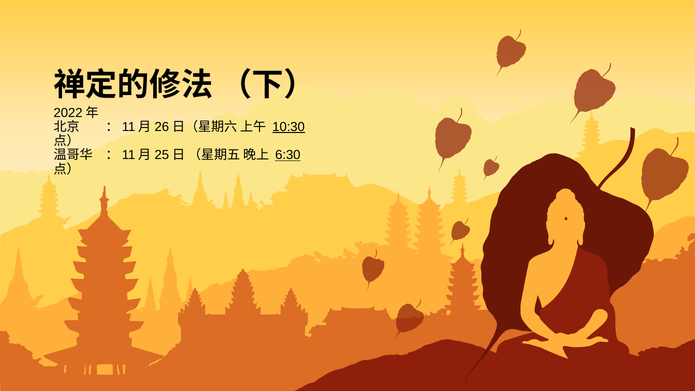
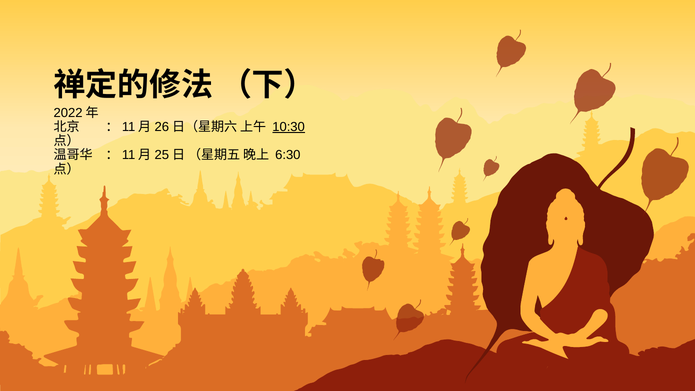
6:30 underline: present -> none (288, 155)
